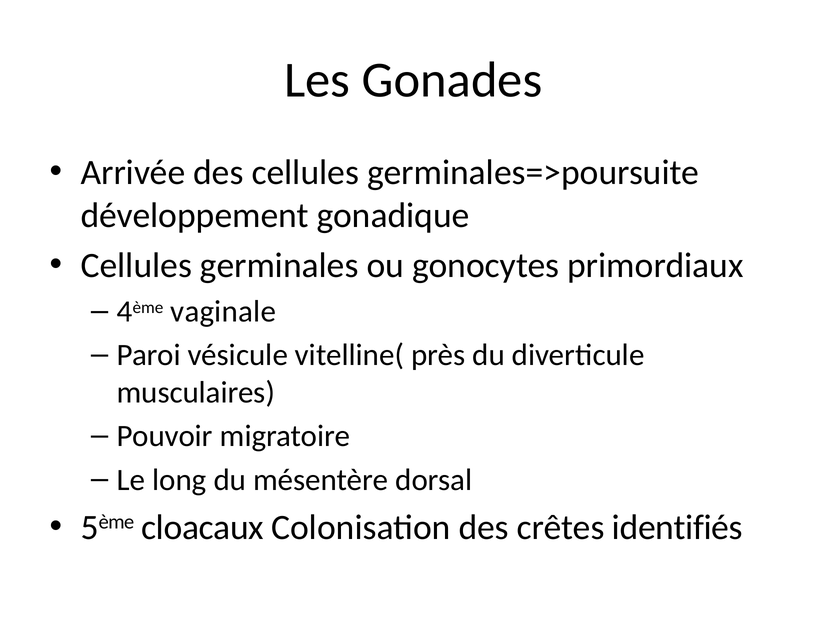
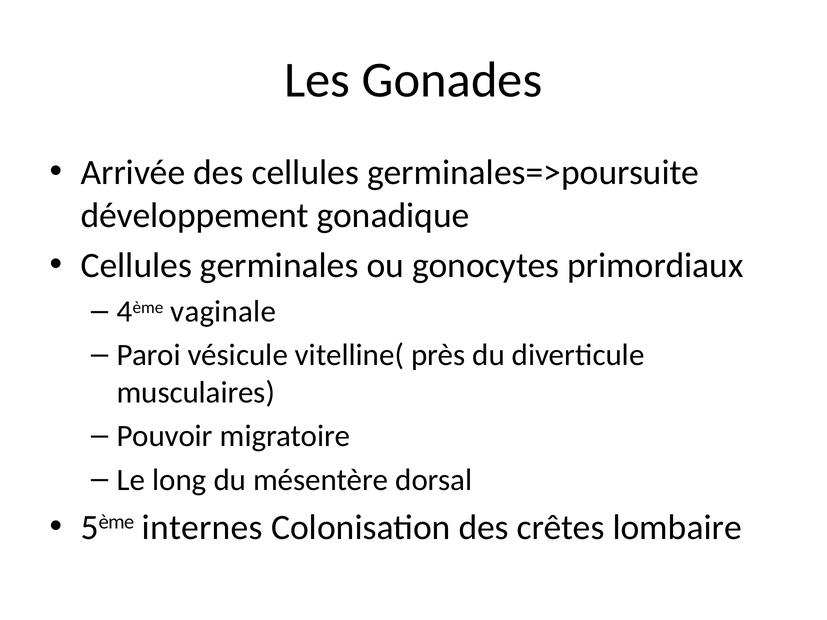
cloacaux: cloacaux -> internes (202, 528)
identifiés: identifiés -> lombaire (677, 528)
